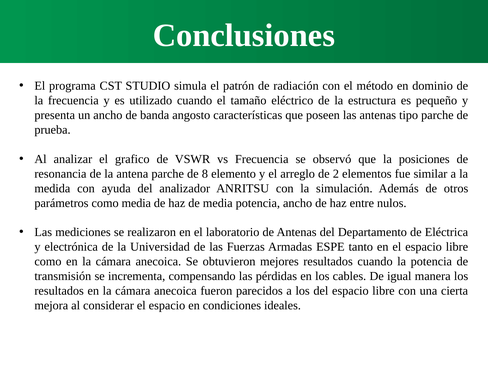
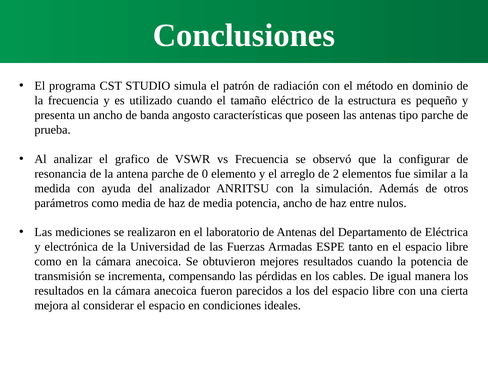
posiciones: posiciones -> configurar (424, 159)
8: 8 -> 0 (205, 174)
